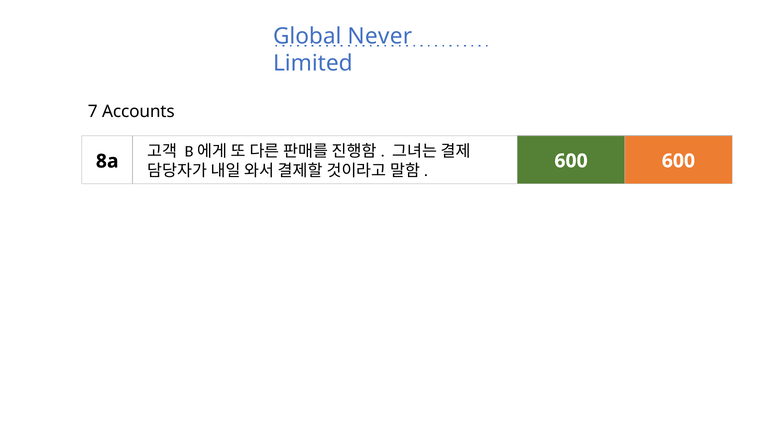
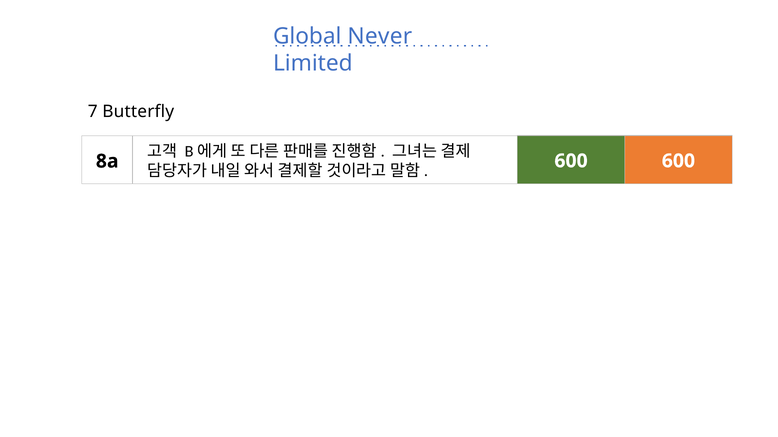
7 Accounts: Accounts -> Butterfly (138, 112)
